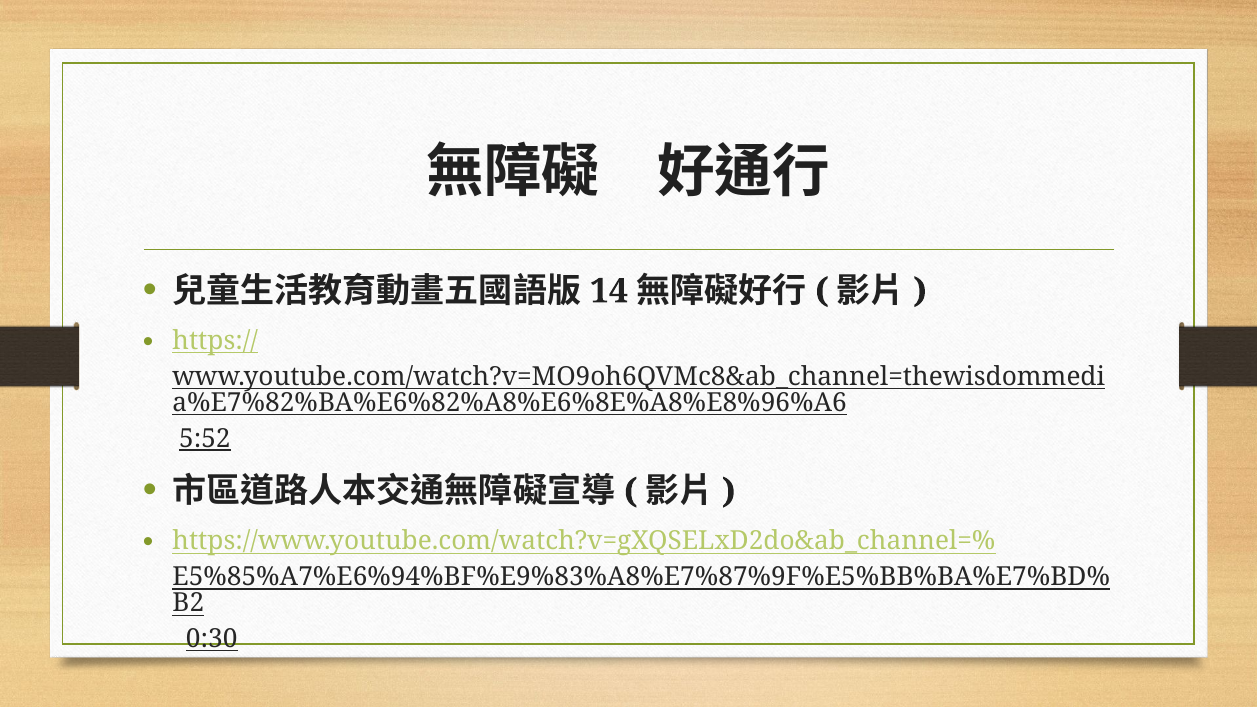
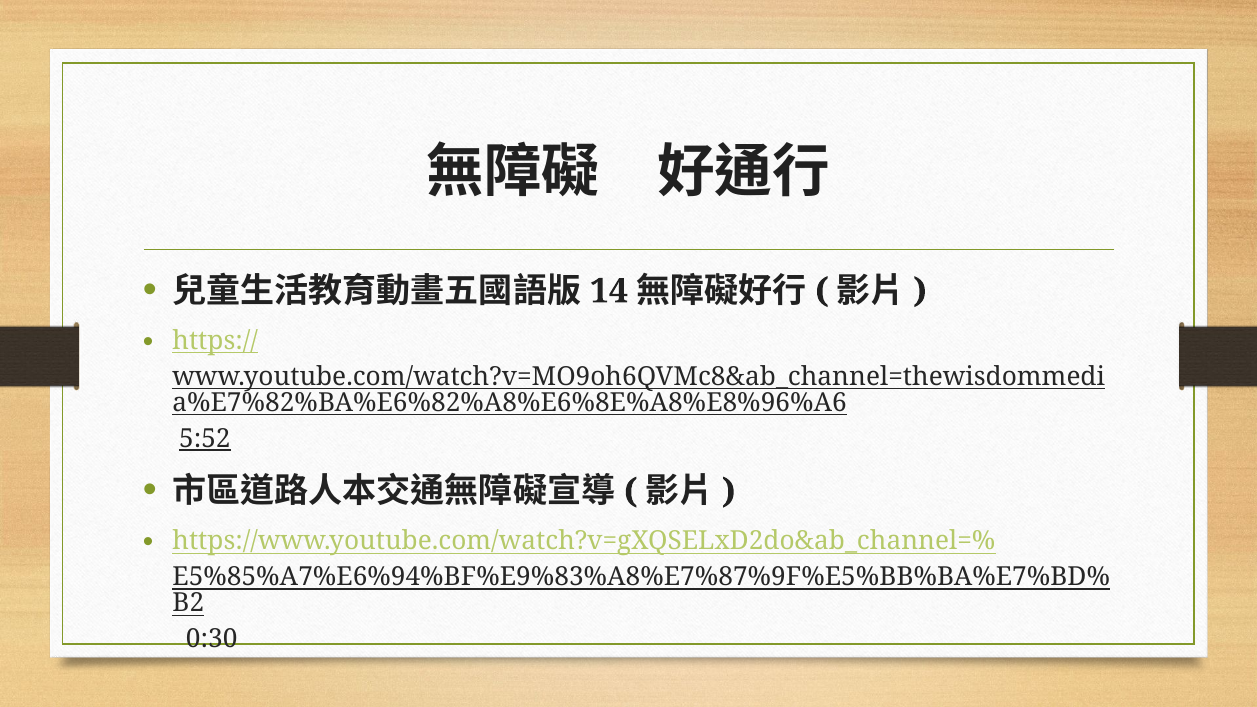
0:30 underline: present -> none (212, 639)
